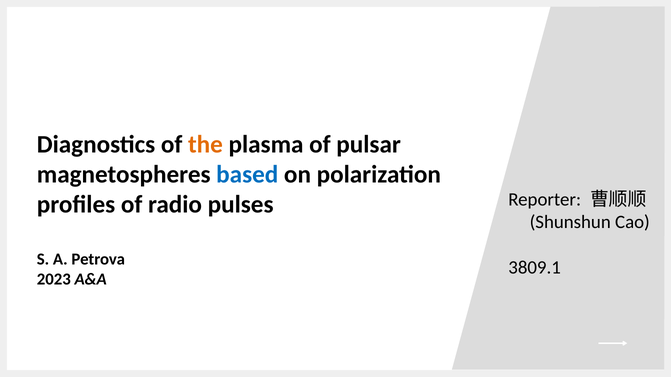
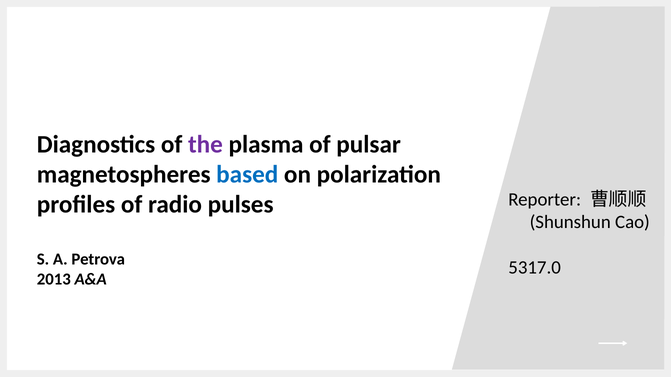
the colour: orange -> purple (205, 144)
3809.1: 3809.1 -> 5317.0 (535, 268)
2023: 2023 -> 2013 (54, 280)
